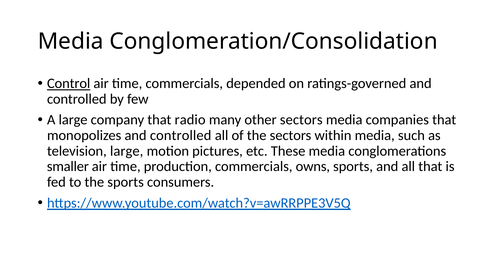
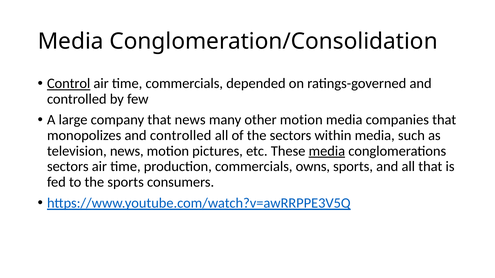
that radio: radio -> news (190, 120)
other sectors: sectors -> motion (301, 120)
television large: large -> news (127, 151)
media underline: none -> present (327, 151)
smaller: smaller -> sectors (68, 167)
